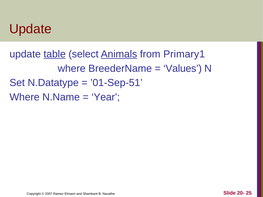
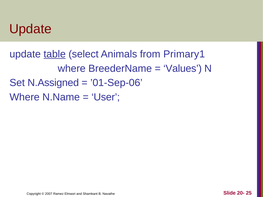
Animals underline: present -> none (119, 54)
N.Datatype: N.Datatype -> N.Assigned (53, 83)
’01-Sep-51: ’01-Sep-51 -> ’01-Sep-06 (116, 83)
Year: Year -> User (106, 97)
